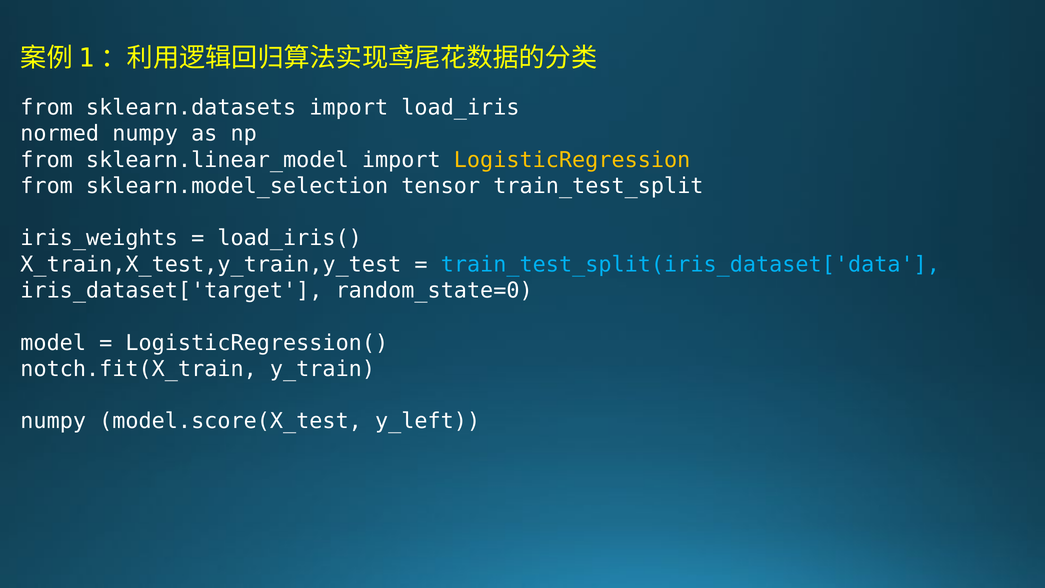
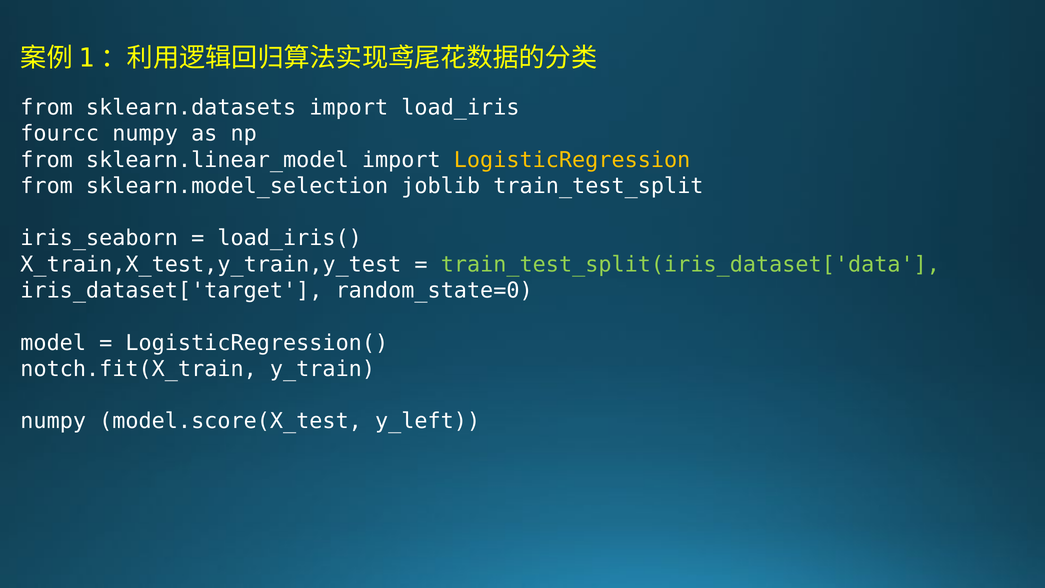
normed: normed -> fourcc (60, 134)
tensor: tensor -> joblib (441, 186)
iris_weights: iris_weights -> iris_seaborn (99, 238)
train_test_split(iris_dataset['data colour: light blue -> light green (690, 264)
